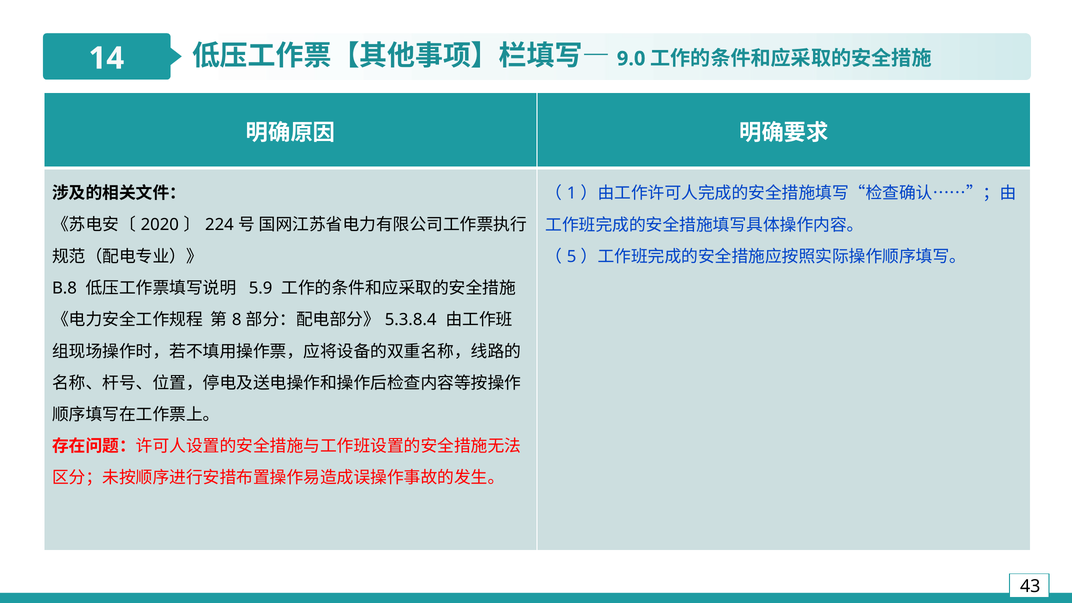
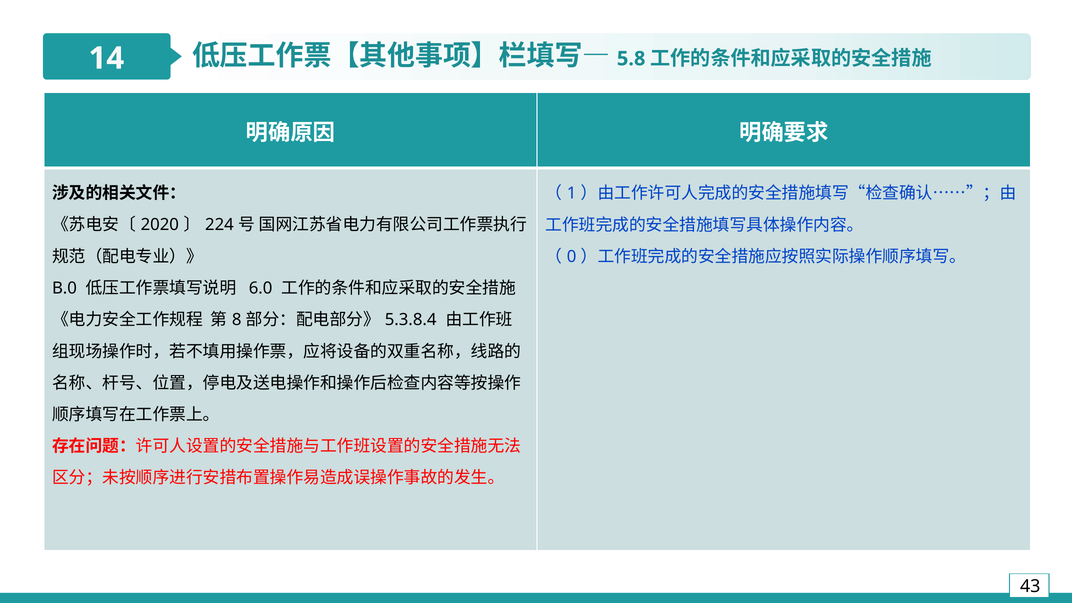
9.0: 9.0 -> 5.8 (631, 59)
5: 5 -> 0 (572, 257)
B.8: B.8 -> B.0 (64, 288)
5.9: 5.9 -> 6.0 (261, 288)
